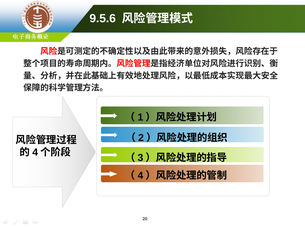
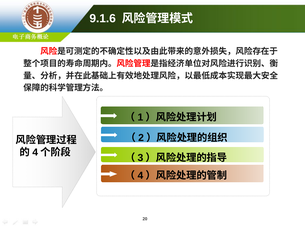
9.5.6: 9.5.6 -> 9.1.6 (103, 19)
